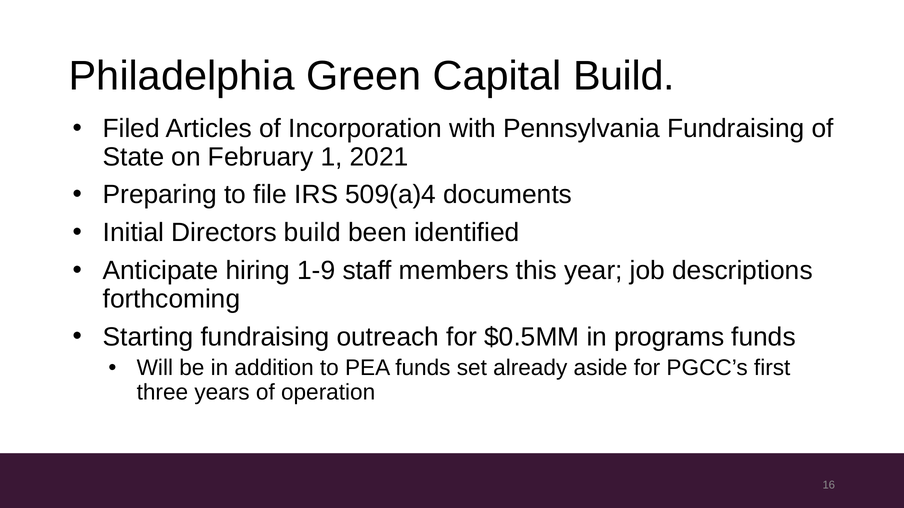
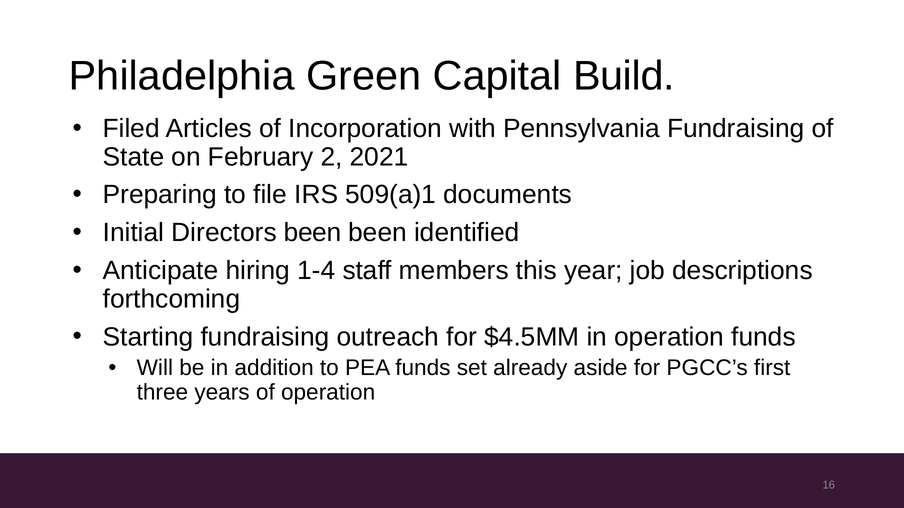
1: 1 -> 2 (332, 157)
509(a)4: 509(a)4 -> 509(a)1 (391, 195)
Directors build: build -> been (313, 233)
1-9: 1-9 -> 1-4 (316, 271)
$0.5MM: $0.5MM -> $4.5MM (532, 337)
in programs: programs -> operation (669, 337)
